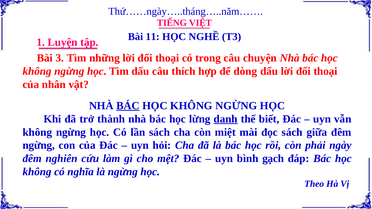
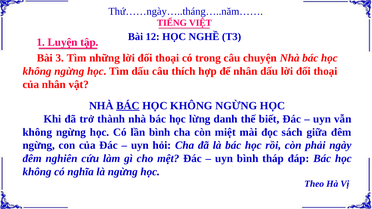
11: 11 -> 12 (153, 37)
để dòng: dòng -> nhân (245, 71)
danh underline: present -> none (226, 119)
lần sách: sách -> bình (160, 132)
gạch: gạch -> tháp (273, 159)
